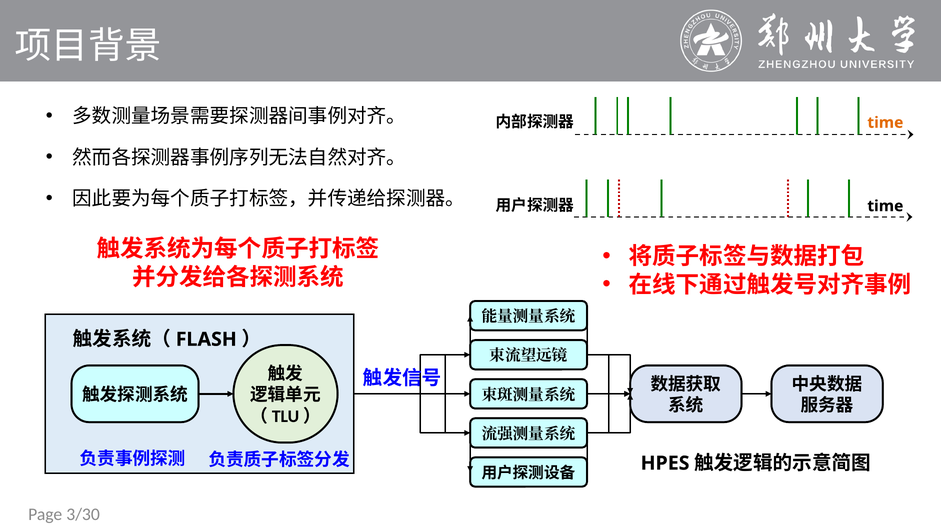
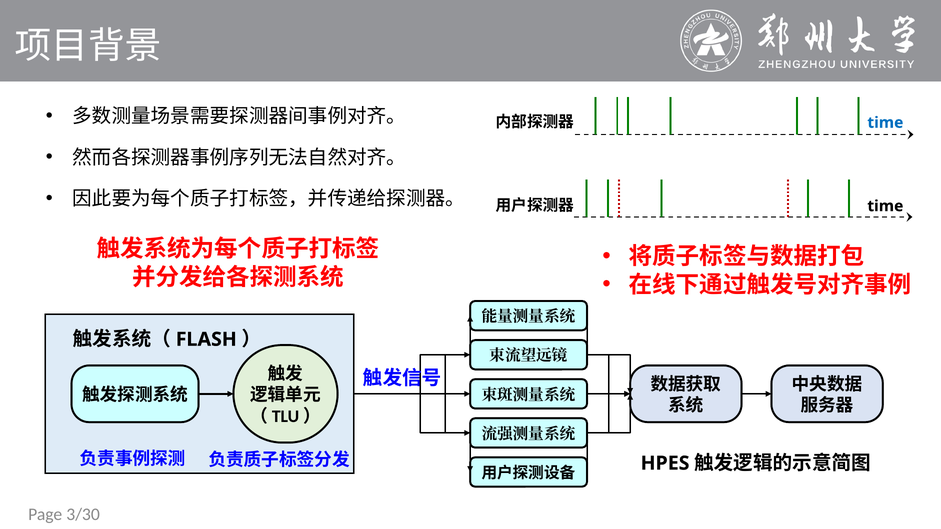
time colour: orange -> blue (885, 123)
